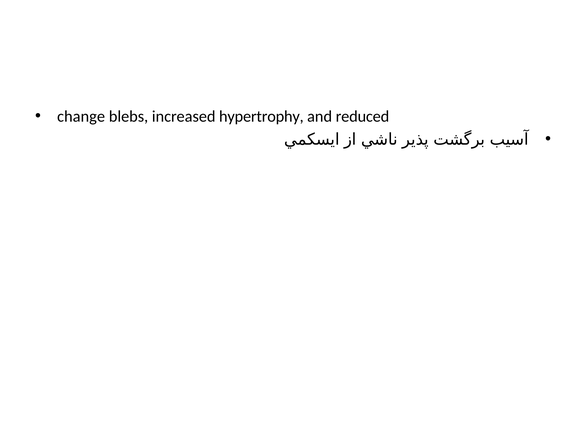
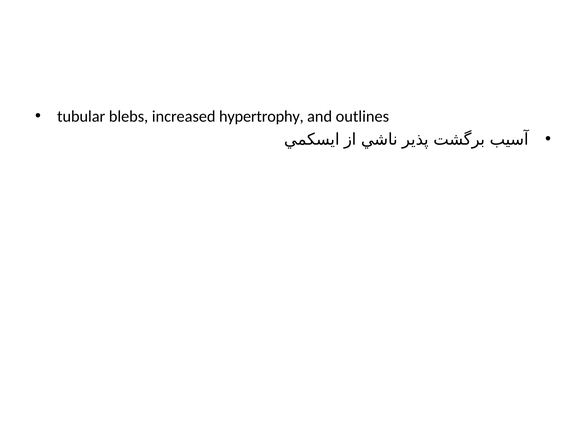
change: change -> tubular (81, 116)
reduced: reduced -> outlines (362, 116)
